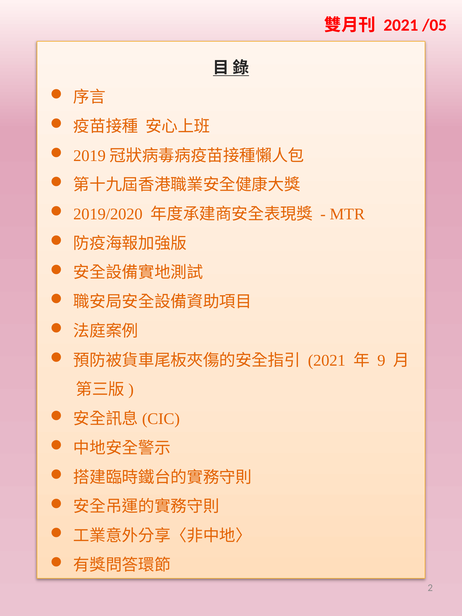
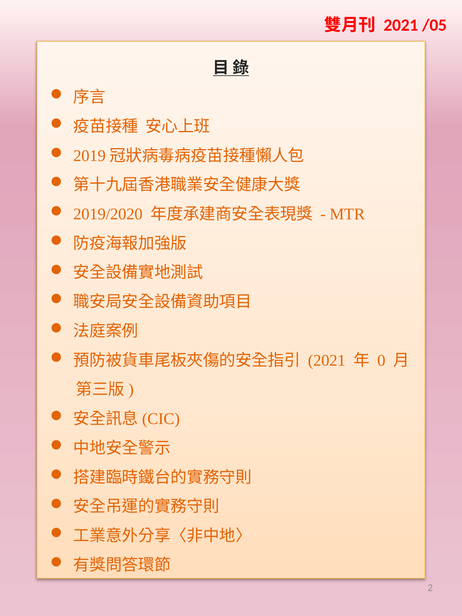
9: 9 -> 0 (381, 360)
